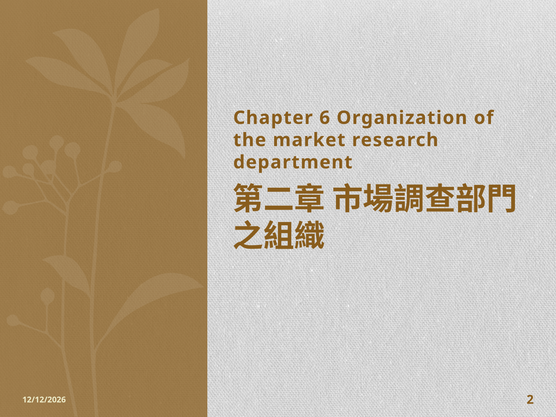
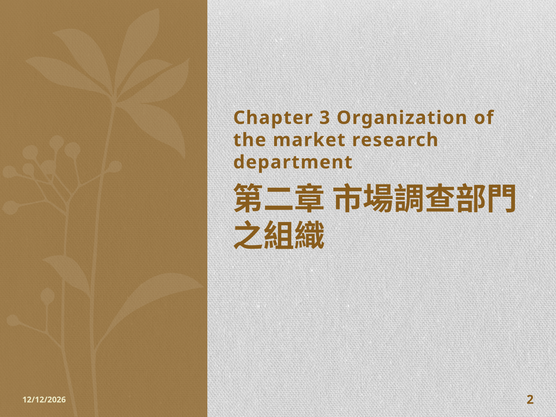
6: 6 -> 3 (325, 118)
